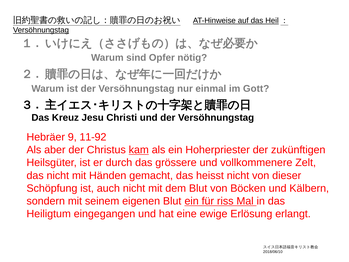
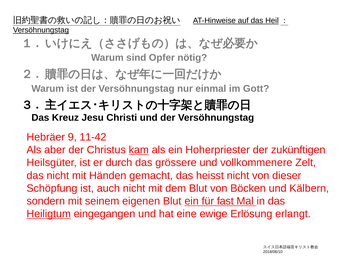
11-92: 11-92 -> 11-42 (93, 137)
riss: riss -> fast (225, 201)
Heiligtum underline: none -> present (49, 214)
